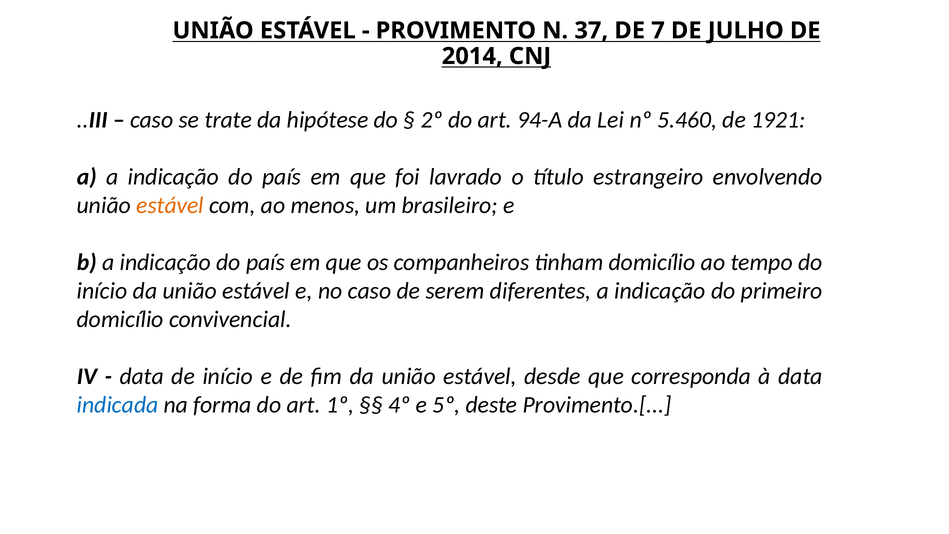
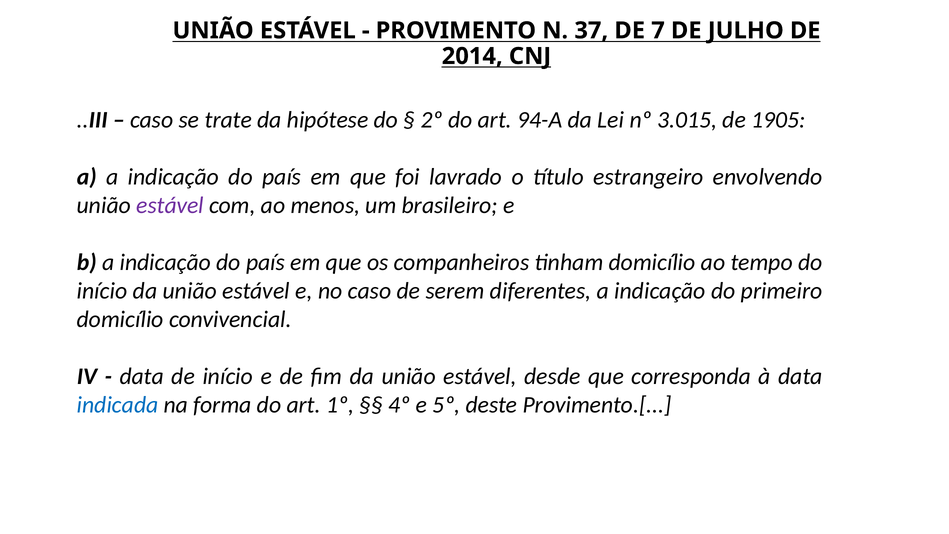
5.460: 5.460 -> 3.015 (687, 120)
1921: 1921 -> 1905 (779, 120)
estável colour: orange -> purple (170, 205)
